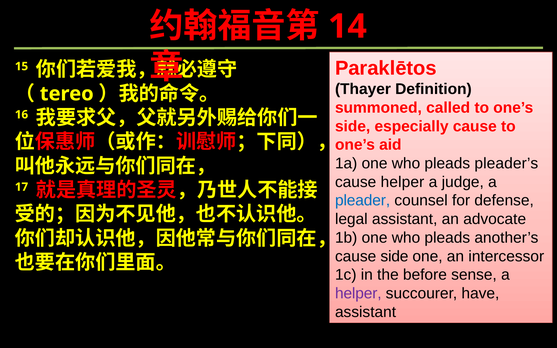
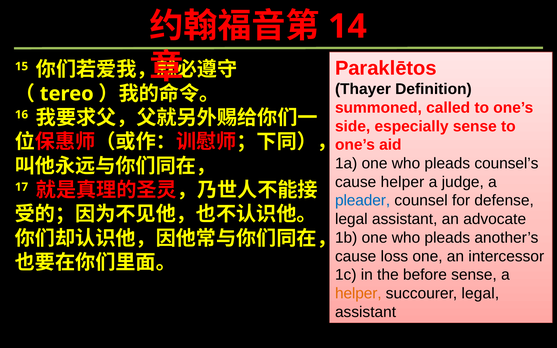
especially cause: cause -> sense (475, 126)
pleader’s: pleader’s -> counsel’s (506, 163)
cause side: side -> loss (394, 256)
helper colour: purple -> orange (358, 294)
succourer have: have -> legal (480, 294)
